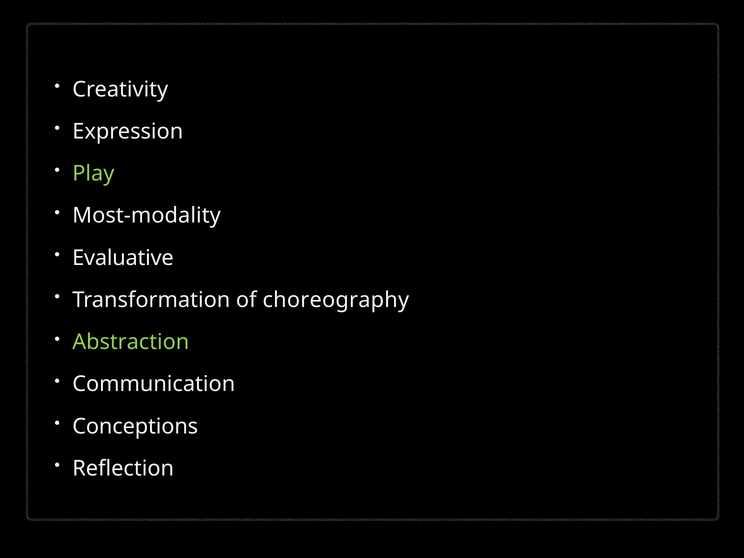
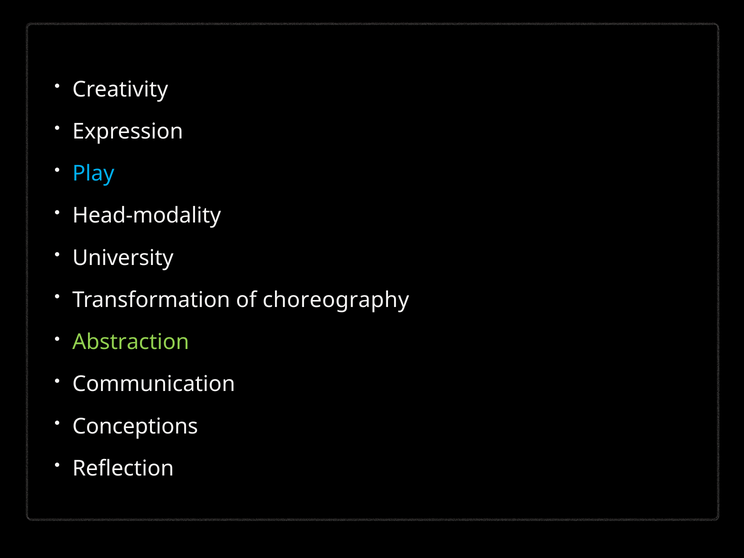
Play colour: light green -> light blue (93, 174)
Most-modality: Most-modality -> Head-modality (147, 216)
Evaluative: Evaluative -> University (123, 258)
